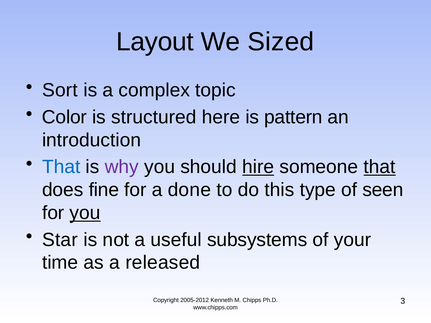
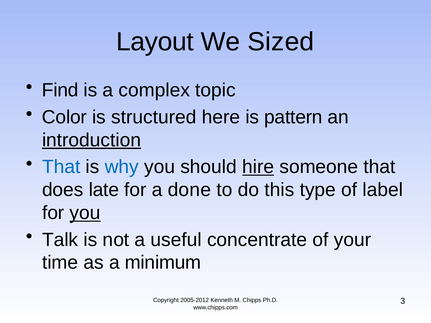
Sort: Sort -> Find (60, 90)
introduction underline: none -> present (92, 140)
why colour: purple -> blue (122, 167)
that underline: present -> none (380, 167)
fine: fine -> late (104, 190)
seen: seen -> label (383, 190)
Star: Star -> Talk (60, 240)
subsystems: subsystems -> concentrate (257, 240)
released: released -> minimum (163, 263)
